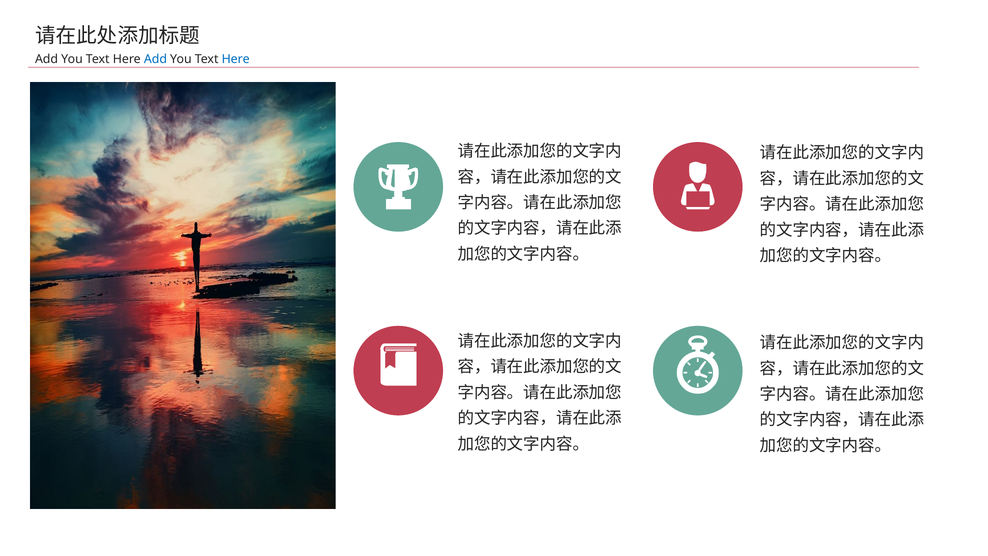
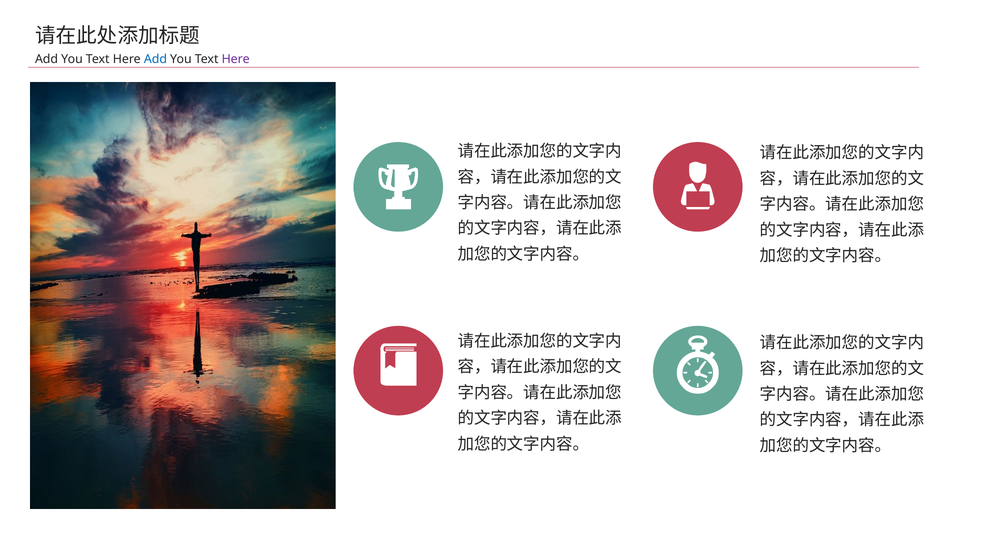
Here colour: blue -> purple (236, 59)
